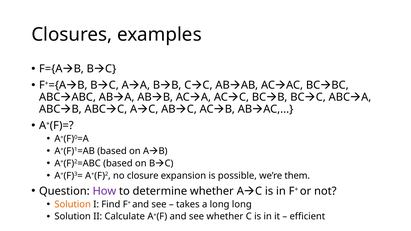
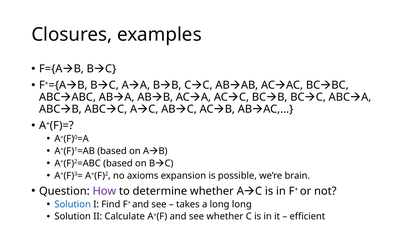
closure: closure -> axioms (143, 176)
them: them -> brain (297, 176)
Solution colour: orange -> blue (73, 204)
